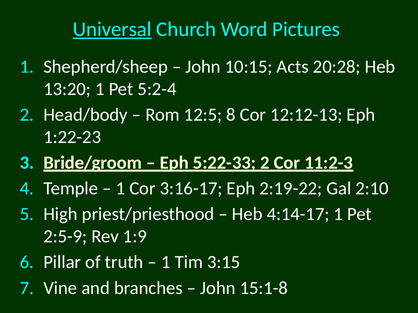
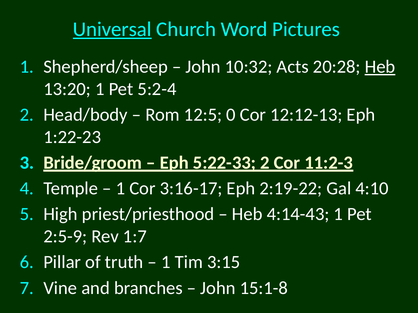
10:15: 10:15 -> 10:32 (249, 67)
Heb underline: none -> present (380, 67)
8: 8 -> 0 (231, 115)
2:10: 2:10 -> 4:10 (372, 189)
4:14-17: 4:14-17 -> 4:14-43 (298, 215)
1:9: 1:9 -> 1:7 (135, 237)
